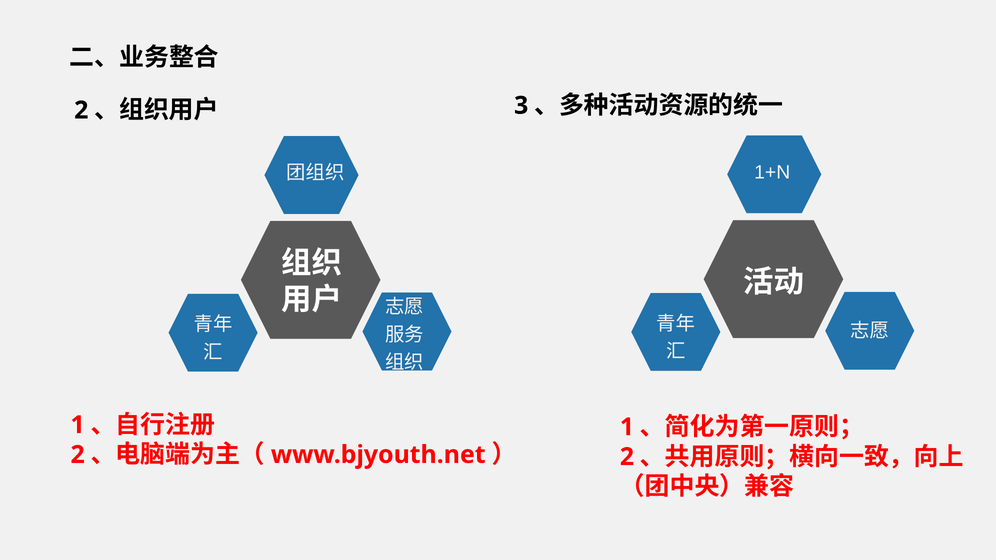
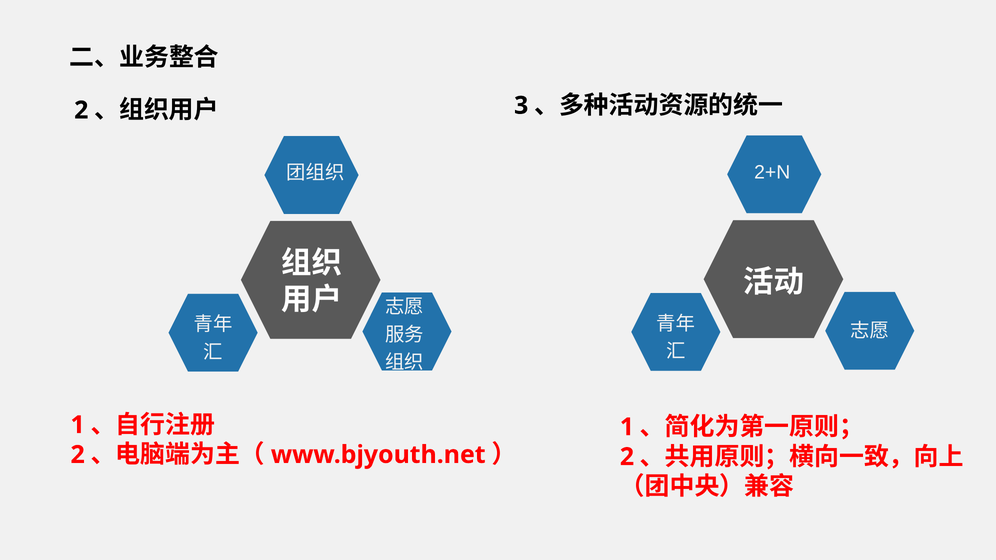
1+N: 1+N -> 2+N (772, 172)
